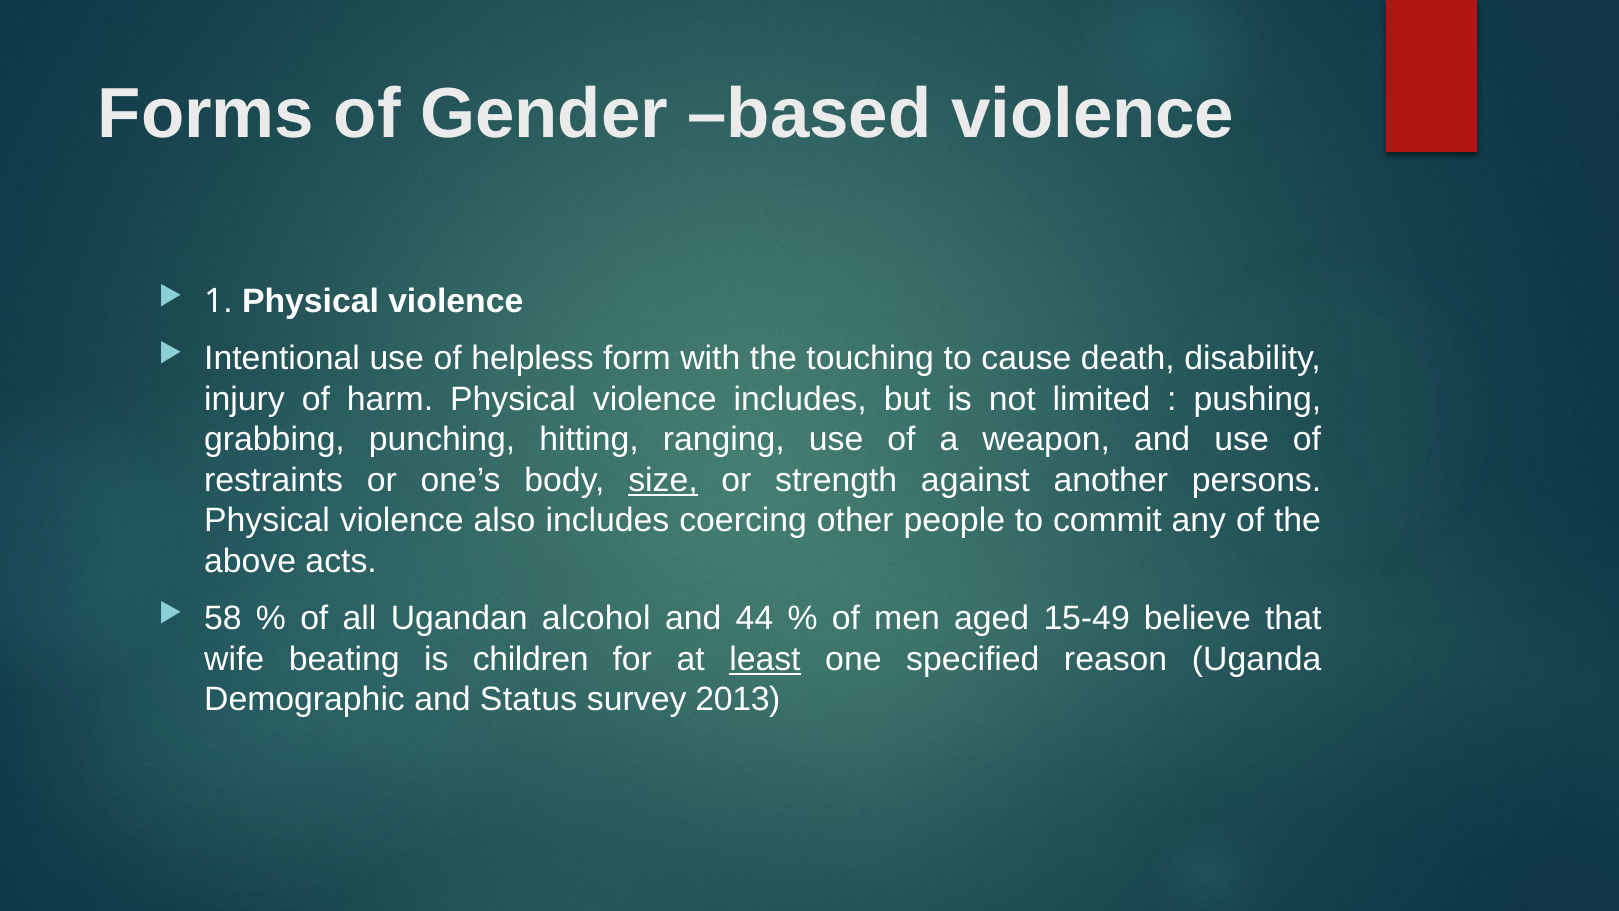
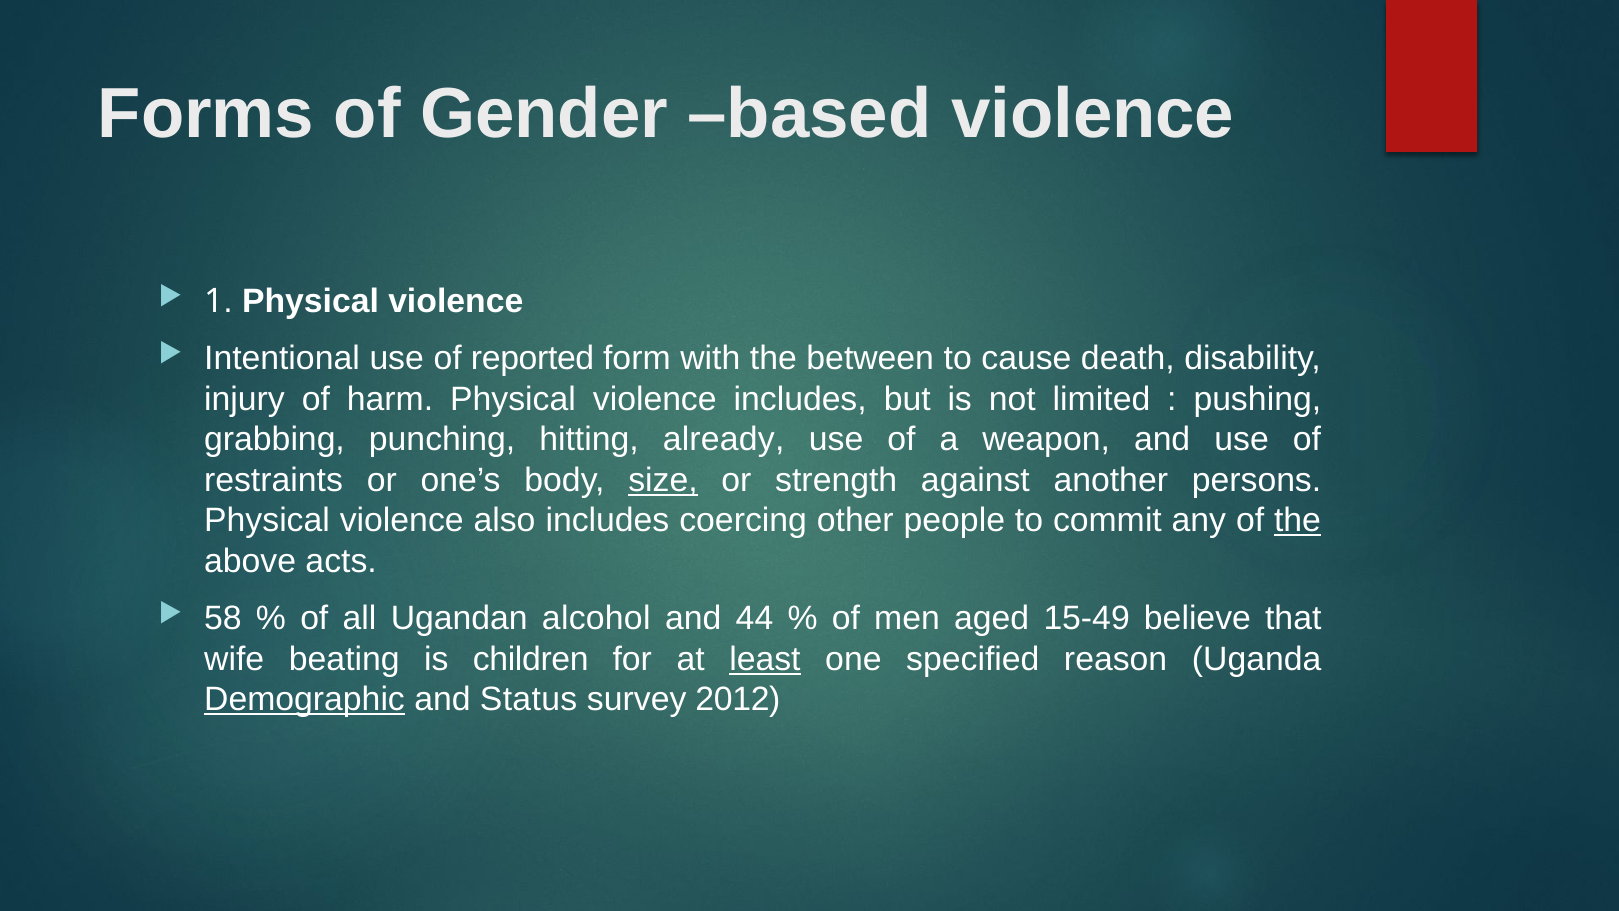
helpless: helpless -> reported (533, 359)
touching: touching -> between (870, 359)
ranging: ranging -> already (724, 440)
the underline: none -> present (1298, 521)
Demographic underline: none -> present (305, 699)
2013: 2013 -> 2012 (738, 699)
